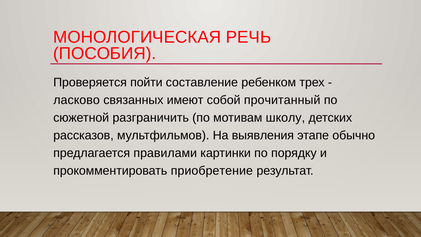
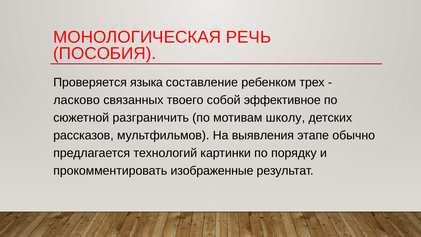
пойти: пойти -> языка (146, 82)
имеют: имеют -> твоего (185, 100)
прочитанный: прочитанный -> эффективное (282, 100)
правилами: правилами -> технологий (165, 153)
приобретение: приобретение -> изображенные (212, 171)
